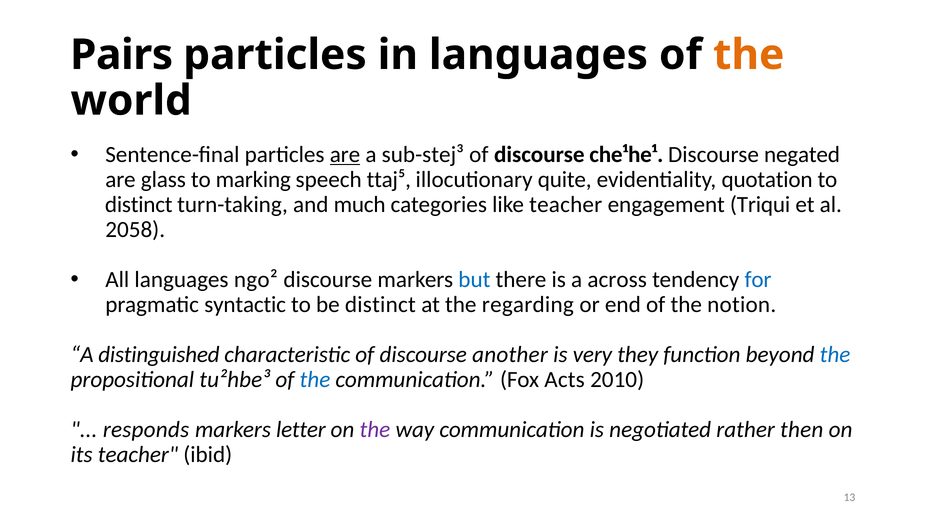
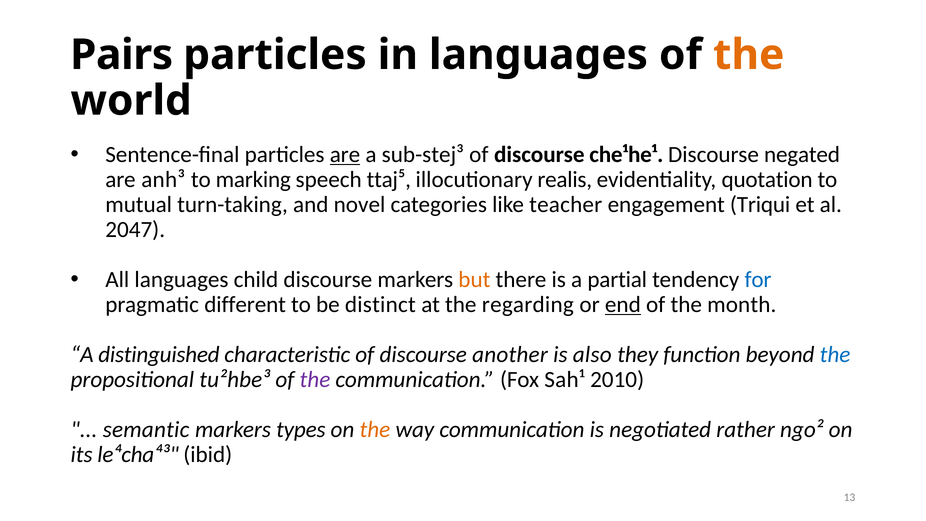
glass: glass -> anh³ (163, 179)
quite: quite -> realis (565, 179)
distinct: distinct -> mutual (139, 204)
much: much -> novel (360, 204)
2058: 2058 -> 2047 (135, 229)
ngo²: ngo² -> child (256, 279)
but colour: blue -> orange (474, 279)
across: across -> partial (617, 279)
syntactic: syntactic -> different (245, 304)
end underline: none -> present (623, 304)
notion: notion -> month (742, 304)
very: very -> also (592, 354)
the colour: blue -> purple (315, 379)
Acts: Acts -> Sah¹ (565, 379)
responds: responds -> semantic (146, 429)
letter: letter -> types (301, 429)
the colour: purple -> orange (375, 429)
then: then -> ngo² (802, 429)
its teacher: teacher -> le⁴cha⁴³ (138, 454)
